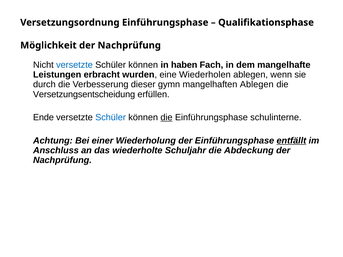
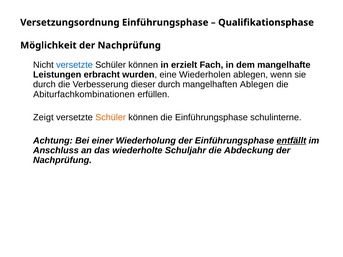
haben: haben -> erzielt (184, 65)
dieser gymn: gymn -> durch (169, 85)
Versetzungsentscheidung: Versetzungsentscheidung -> Abiturfachkombinationen (84, 94)
Ende: Ende -> Zeigt (43, 118)
Schüler colour: blue -> orange (111, 118)
die underline: present -> none (166, 118)
